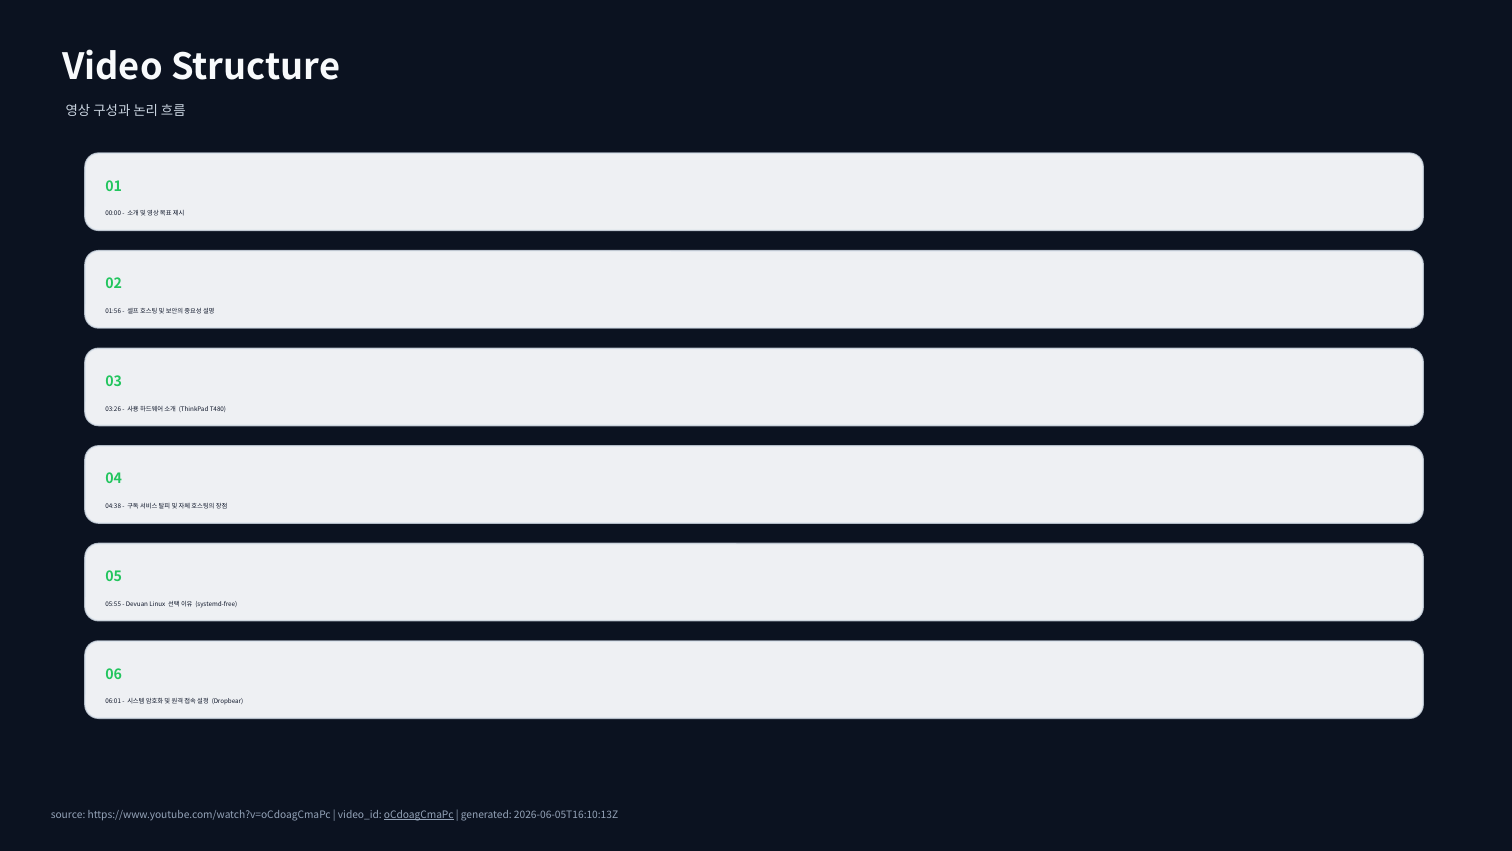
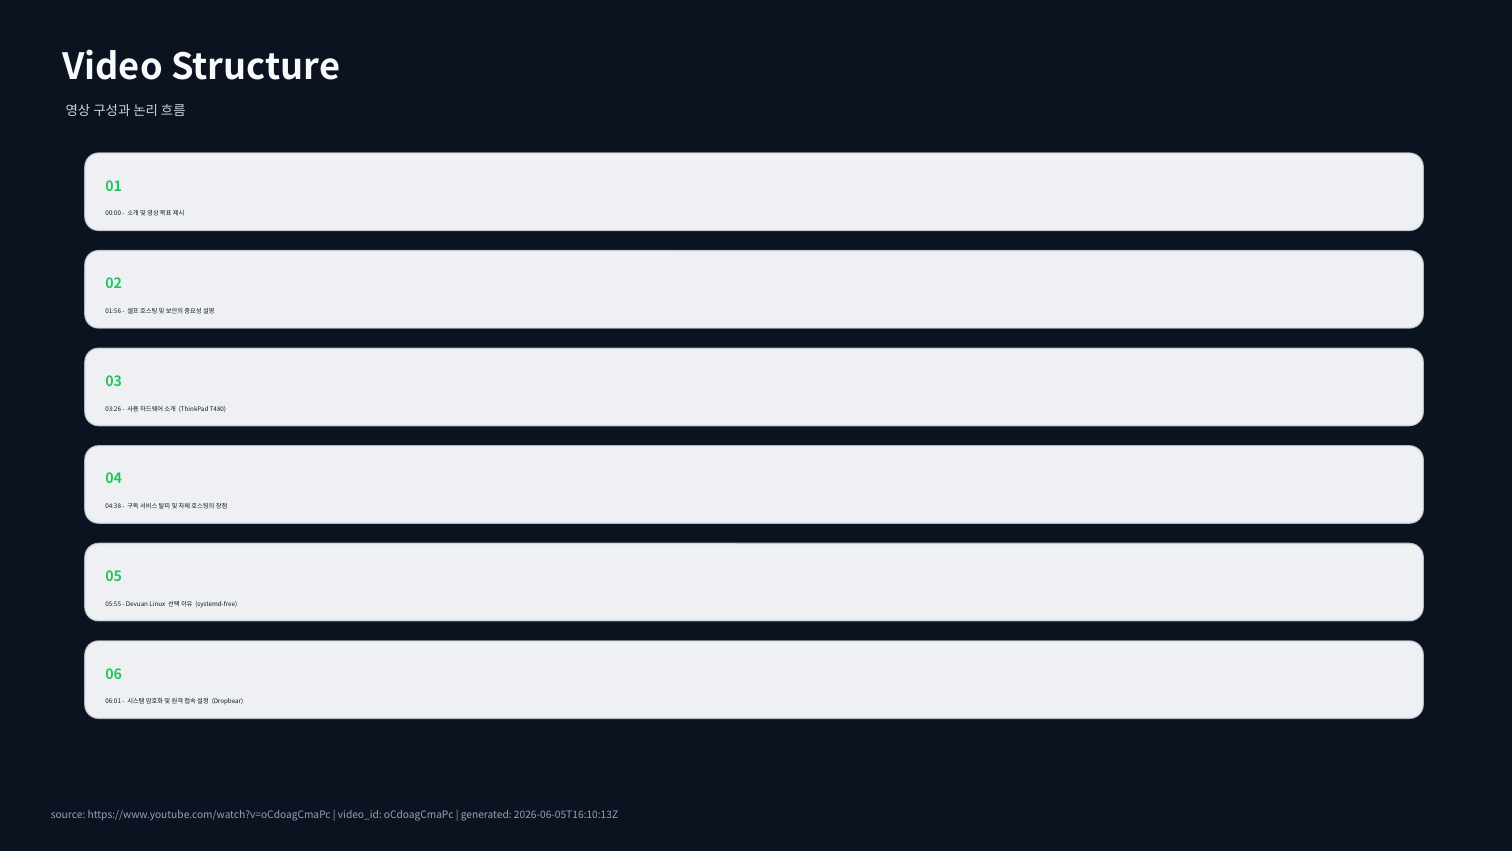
oCdoagCmaPc underline: present -> none (419, 814)
